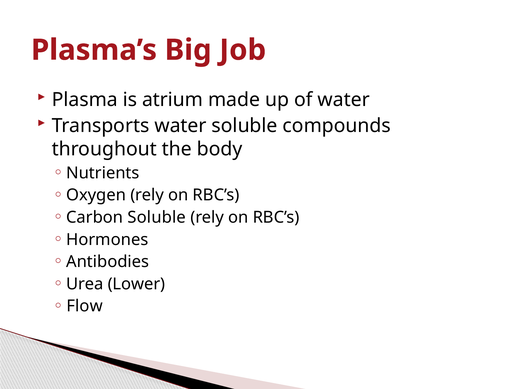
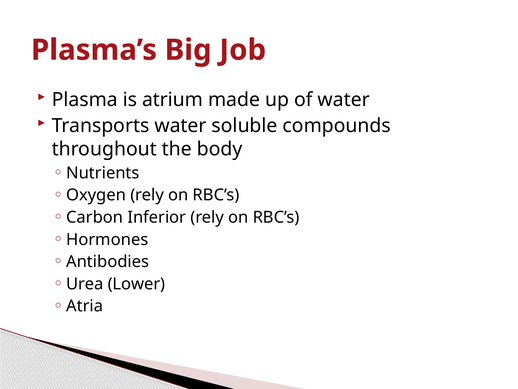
Carbon Soluble: Soluble -> Inferior (157, 217)
Flow: Flow -> Atria (85, 306)
